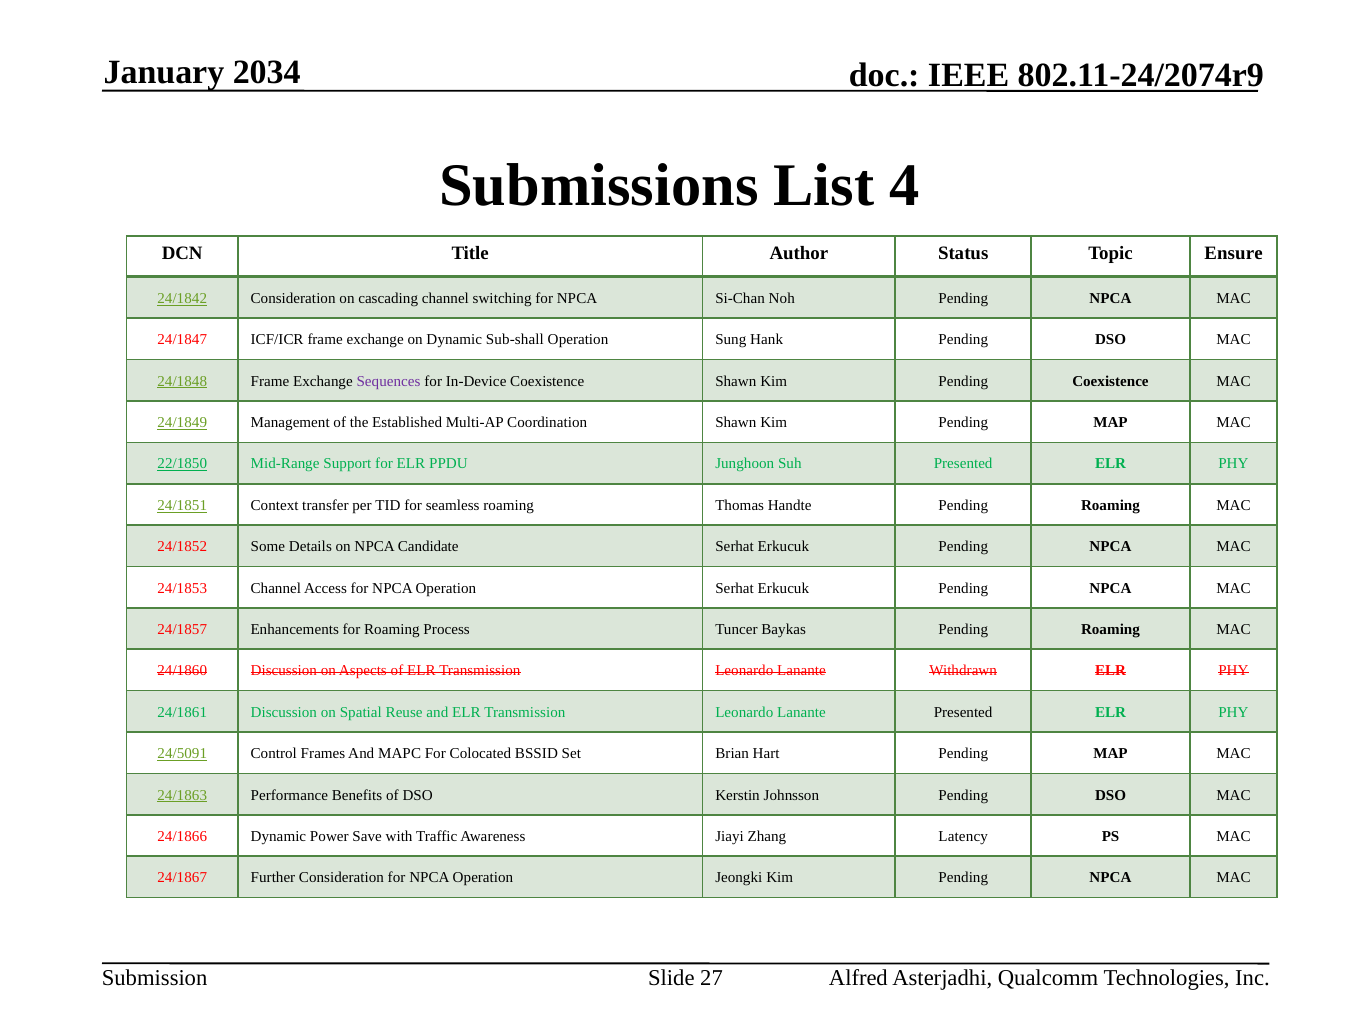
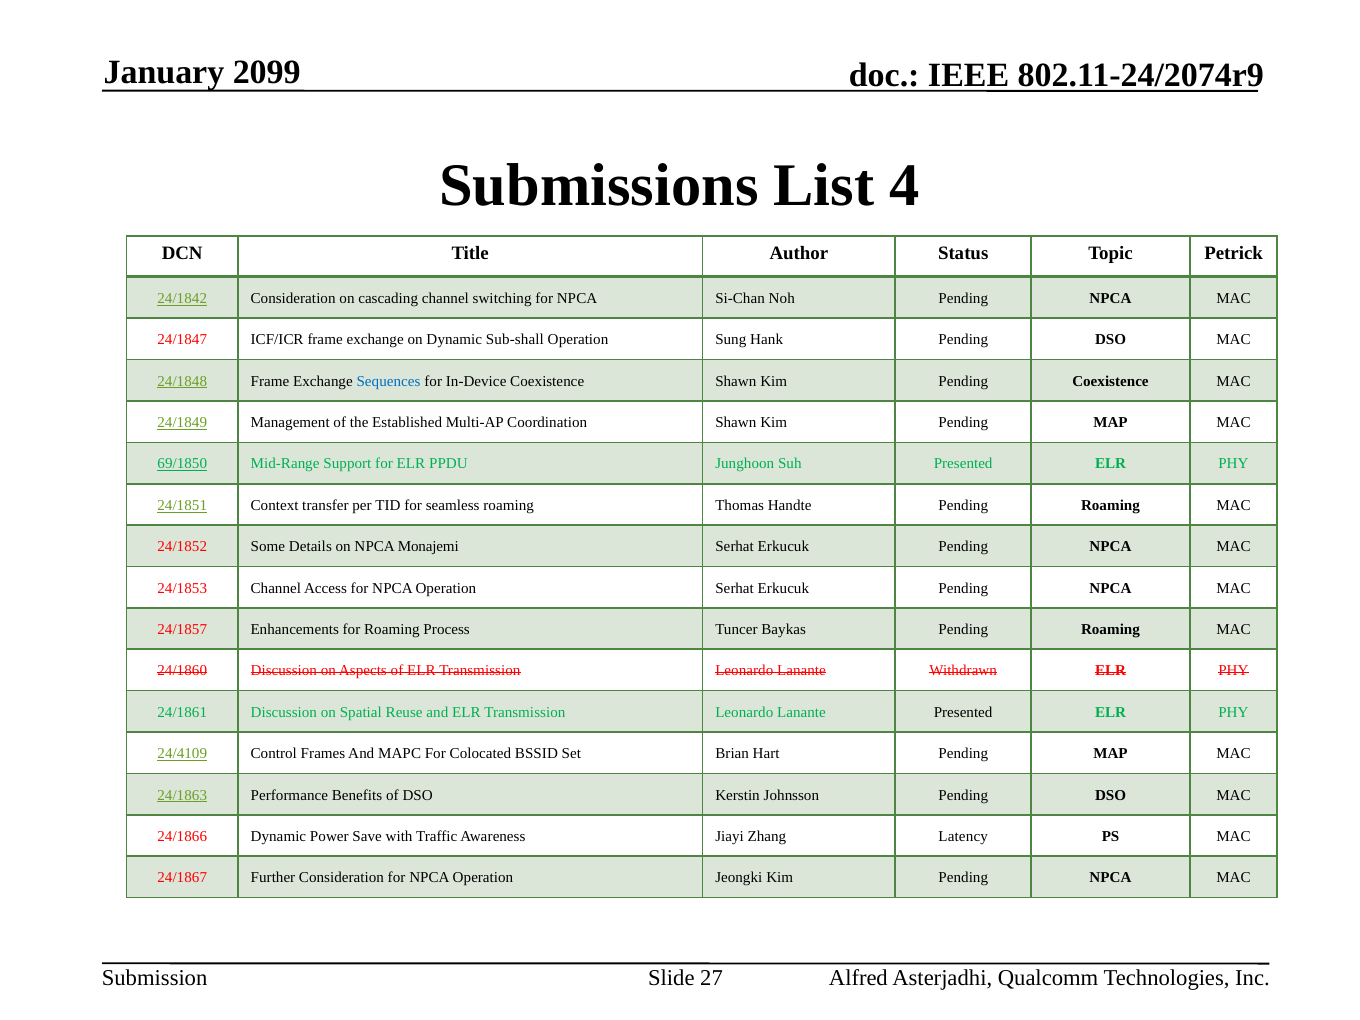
2034: 2034 -> 2099 (267, 72)
Ensure: Ensure -> Petrick (1234, 253)
Sequences colour: purple -> blue (389, 381)
22/1850: 22/1850 -> 69/1850 (182, 464)
Candidate: Candidate -> Monajemi (428, 547)
24/5091: 24/5091 -> 24/4109 (182, 754)
